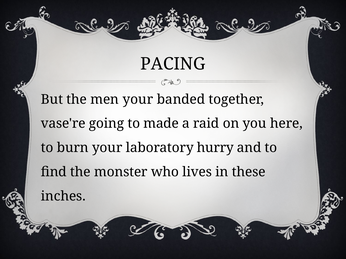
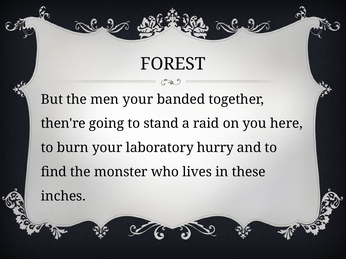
PACING: PACING -> FOREST (173, 64)
vase're: vase're -> then're (63, 124)
made: made -> stand (161, 124)
